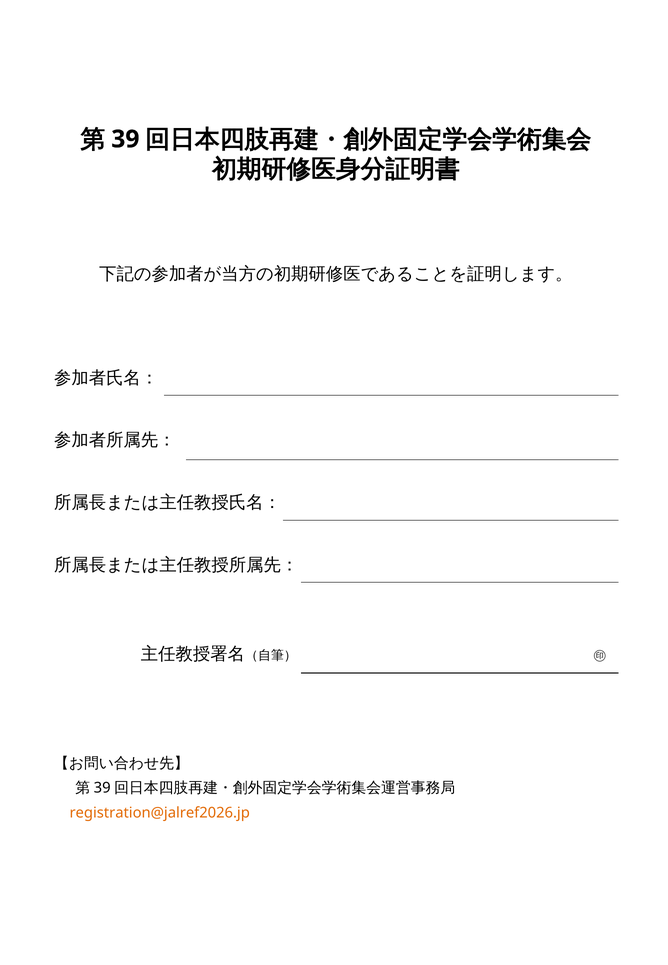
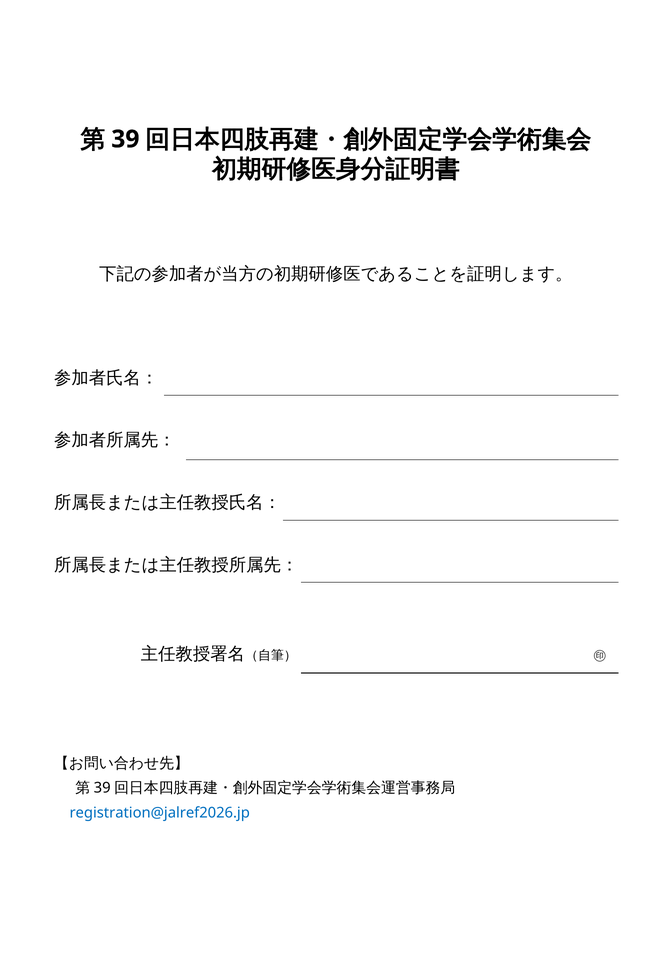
registration@jalref2026.jp colour: orange -> blue (160, 813)
